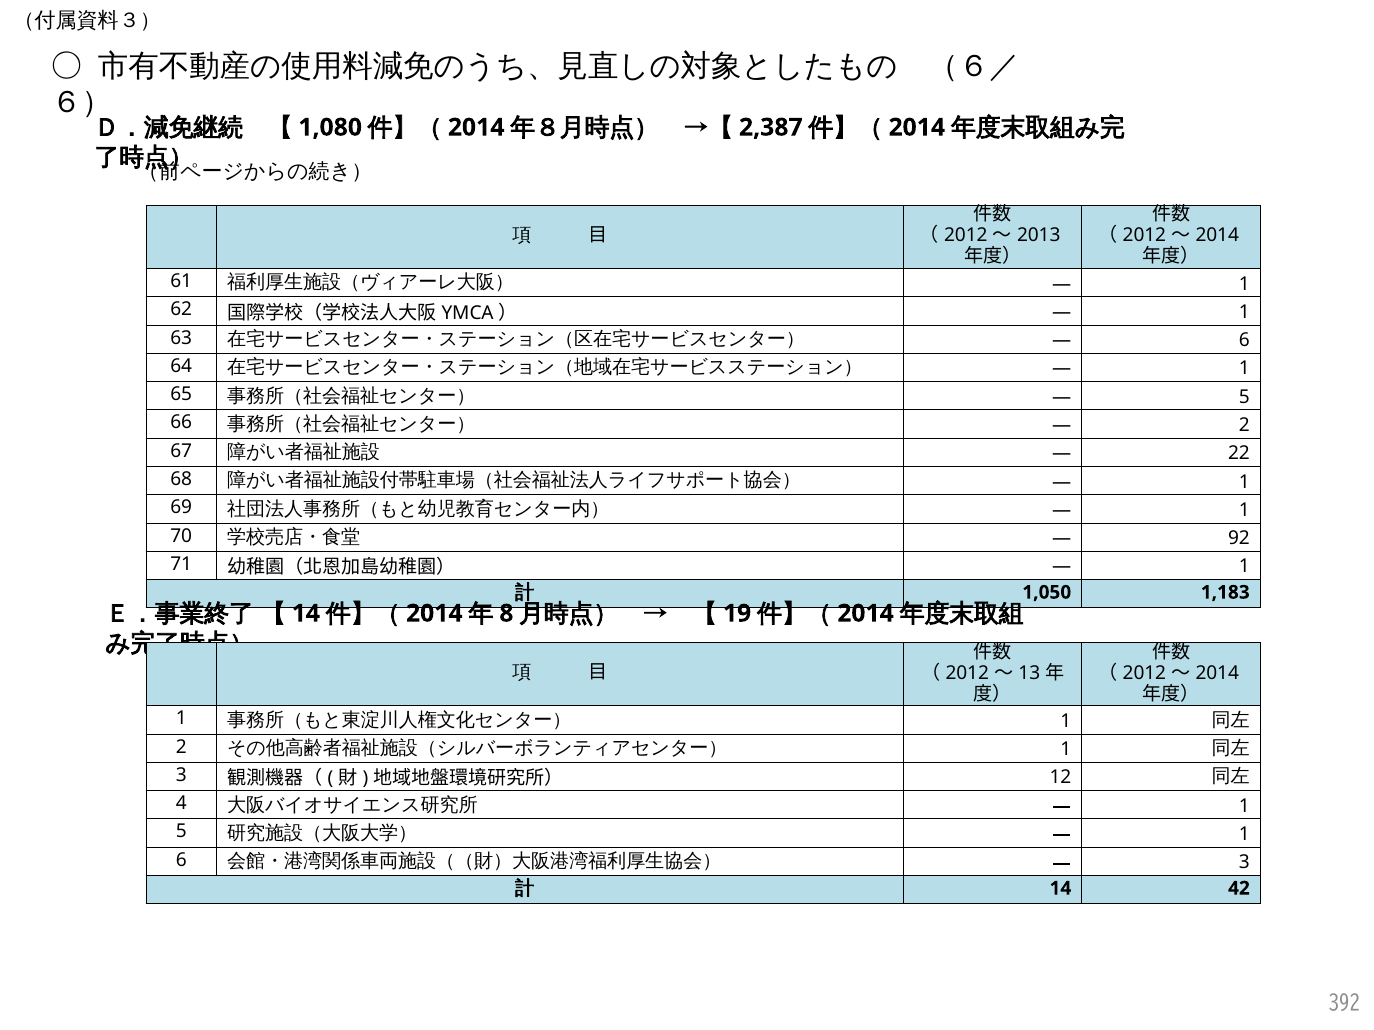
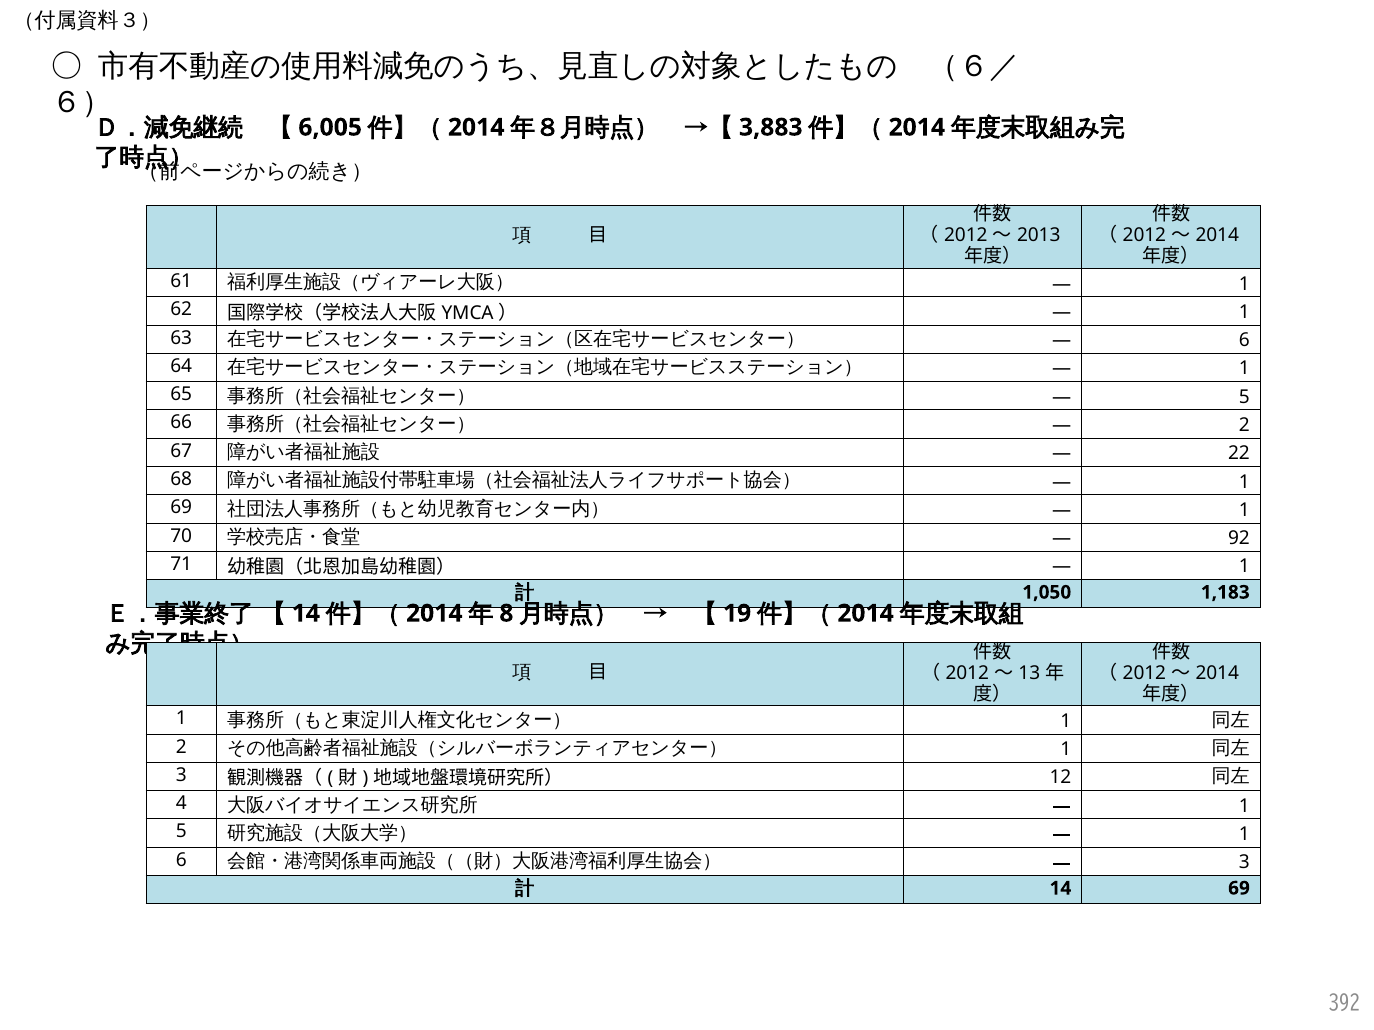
1,080: 1,080 -> 6,005 (330, 127)
2,387: 2,387 -> 3,883 (771, 127)
14 42: 42 -> 69 (1239, 889)
